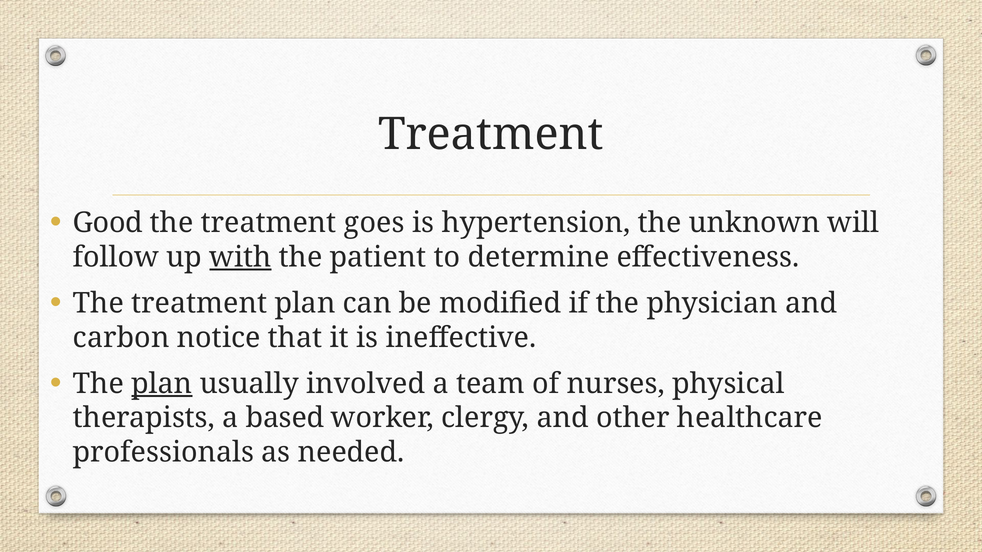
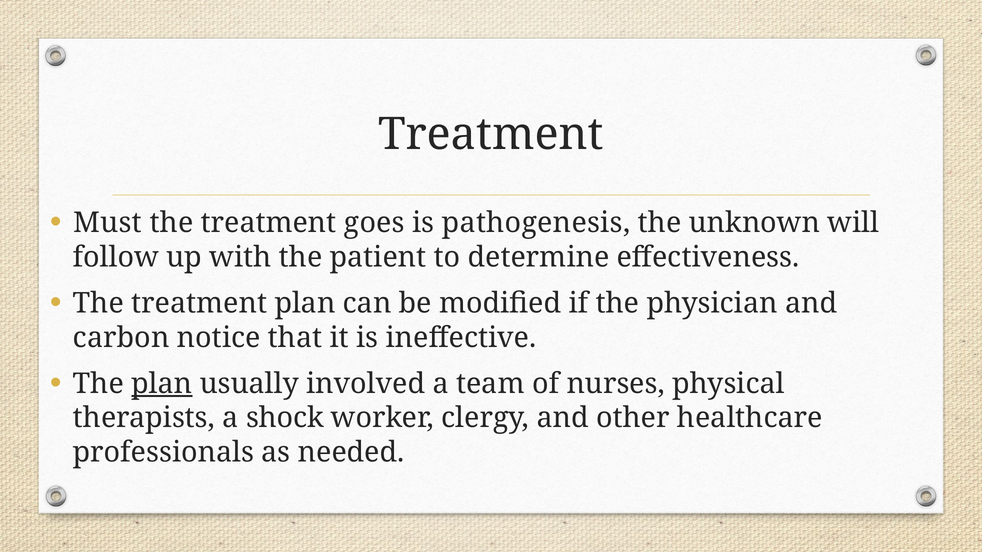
Good: Good -> Must (108, 223)
hypertension: hypertension -> pathogenesis (536, 223)
with underline: present -> none (240, 257)
based: based -> shock (285, 418)
